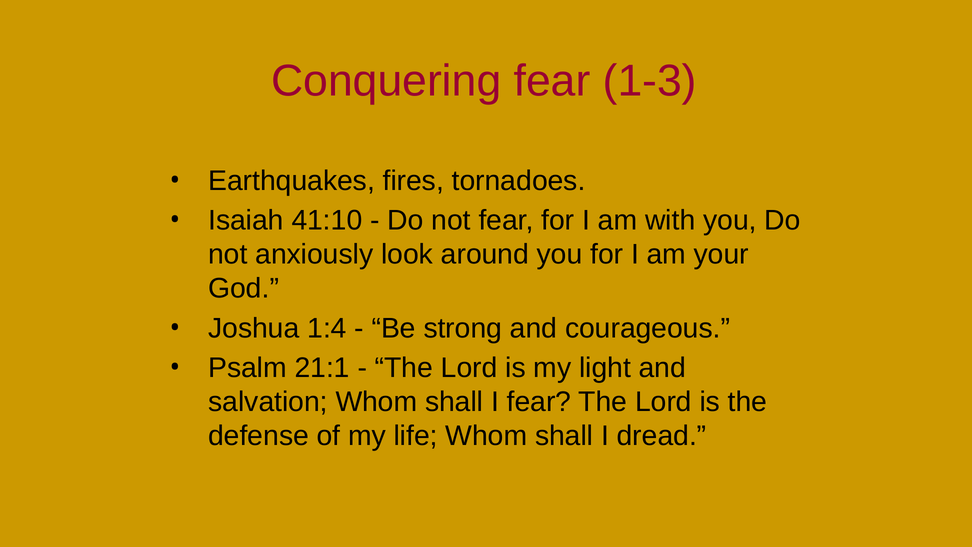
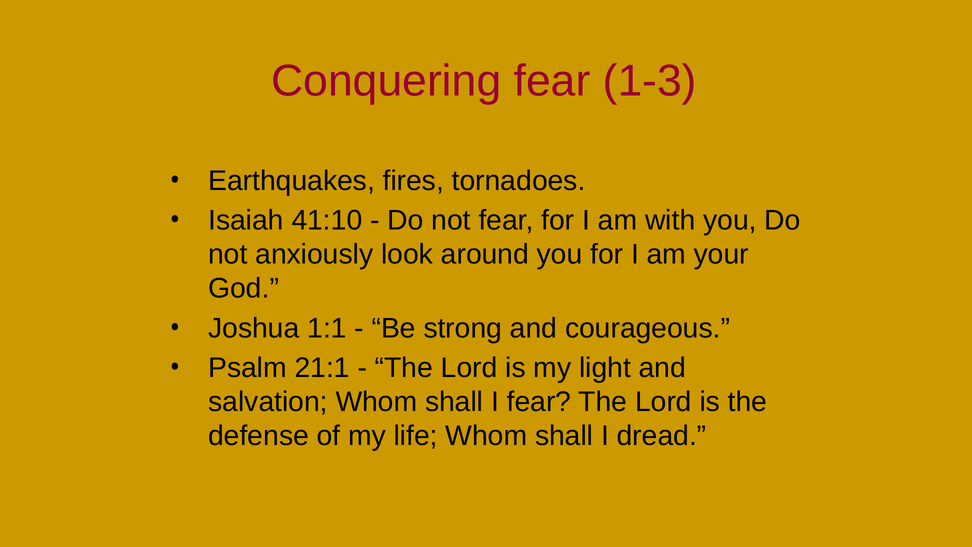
1:4: 1:4 -> 1:1 (327, 328)
